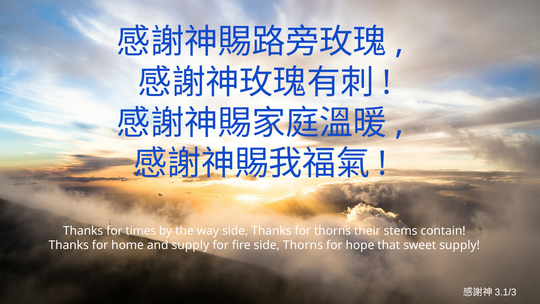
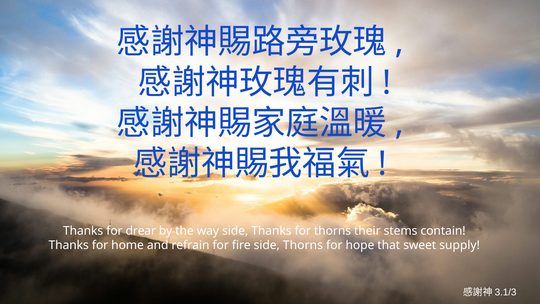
times: times -> drear (141, 231)
and supply: supply -> refrain (190, 245)
